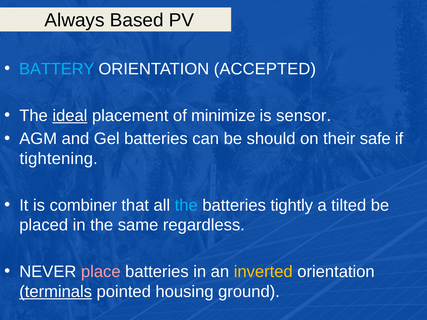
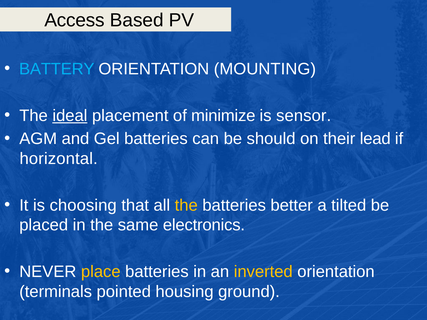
Always: Always -> Access (75, 20)
ACCEPTED: ACCEPTED -> MOUNTING (265, 69)
safe: safe -> lead (375, 139)
tightening: tightening -> horizontal (59, 159)
combiner: combiner -> choosing (83, 205)
the colour: light blue -> yellow (186, 205)
tightly: tightly -> better (292, 205)
regardless: regardless -> electronics (204, 225)
place colour: pink -> yellow (101, 272)
terminals underline: present -> none (56, 292)
